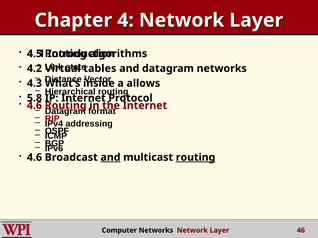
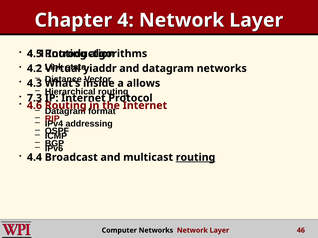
tables: tables -> yiaddr (100, 69)
5.8: 5.8 -> 7.3 (34, 98)
4.6: 4.6 -> 4.4 (34, 158)
and underline: present -> none (110, 158)
